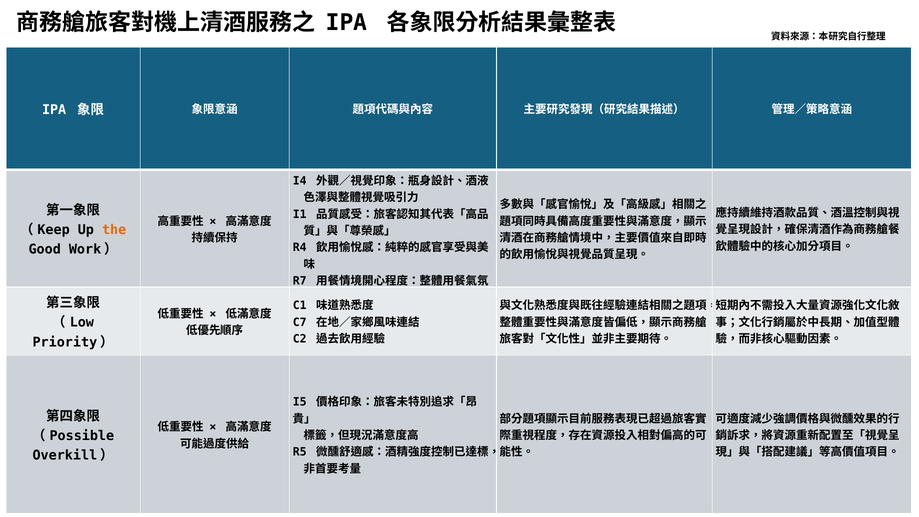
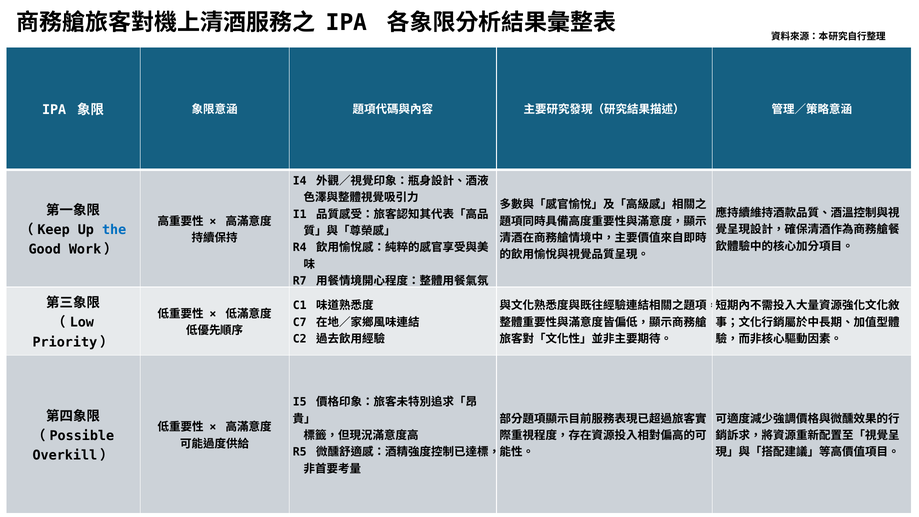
the colour: orange -> blue (114, 230)
